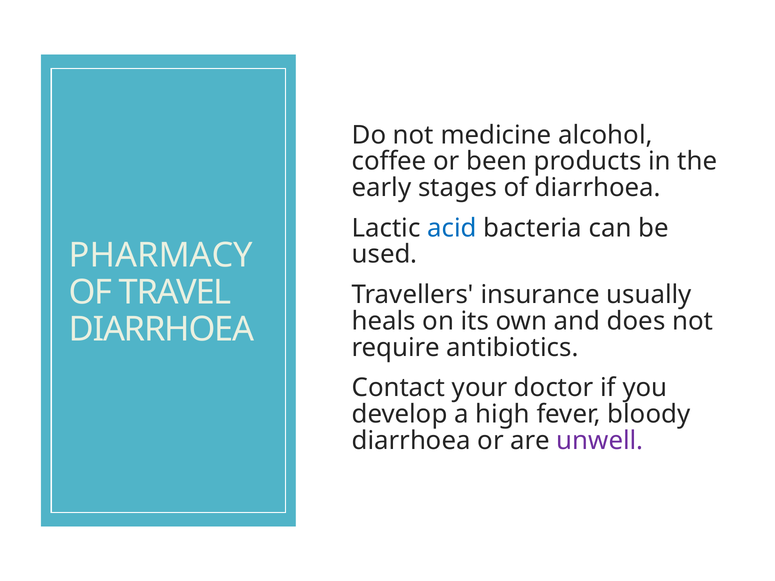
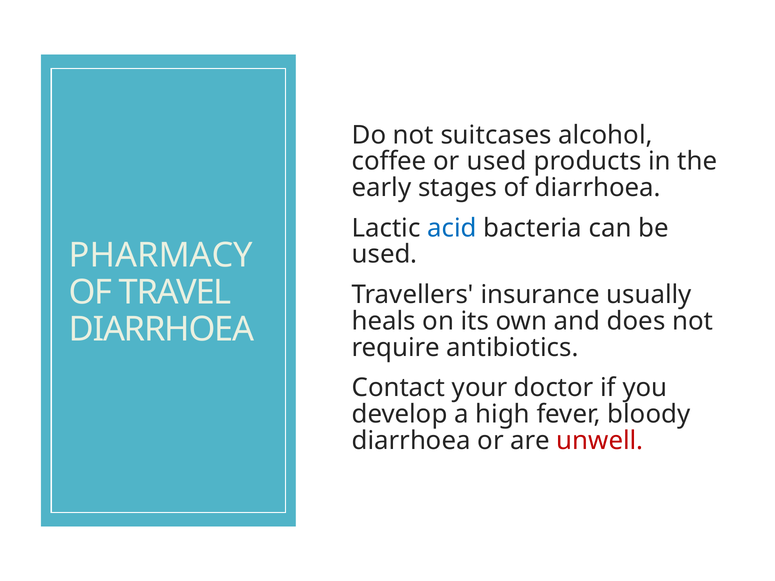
medicine: medicine -> suitcases (496, 135)
or been: been -> used (497, 161)
unwell colour: purple -> red (600, 441)
